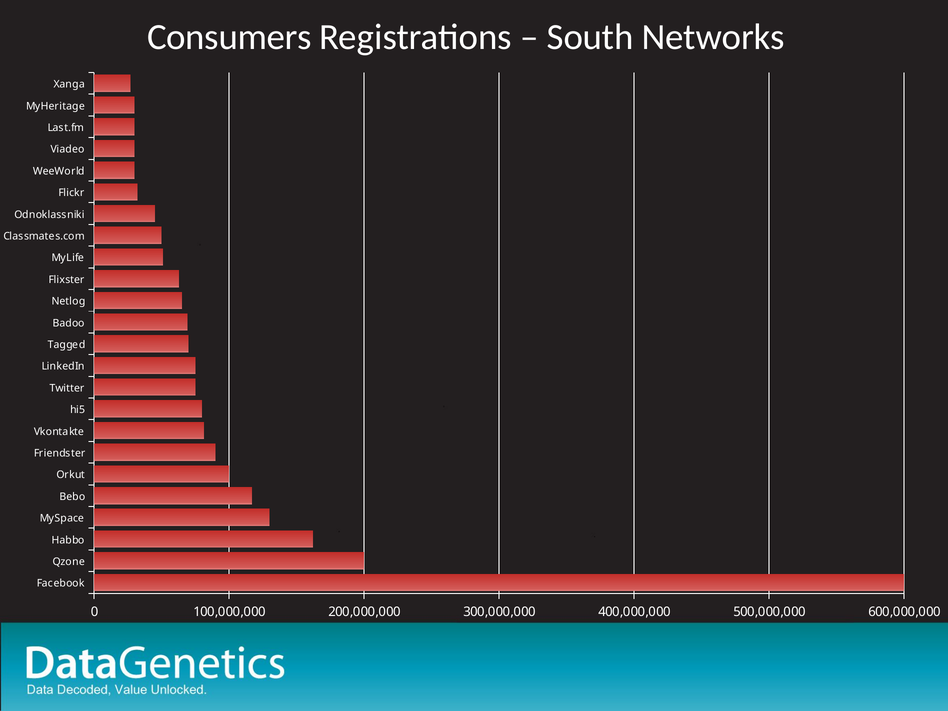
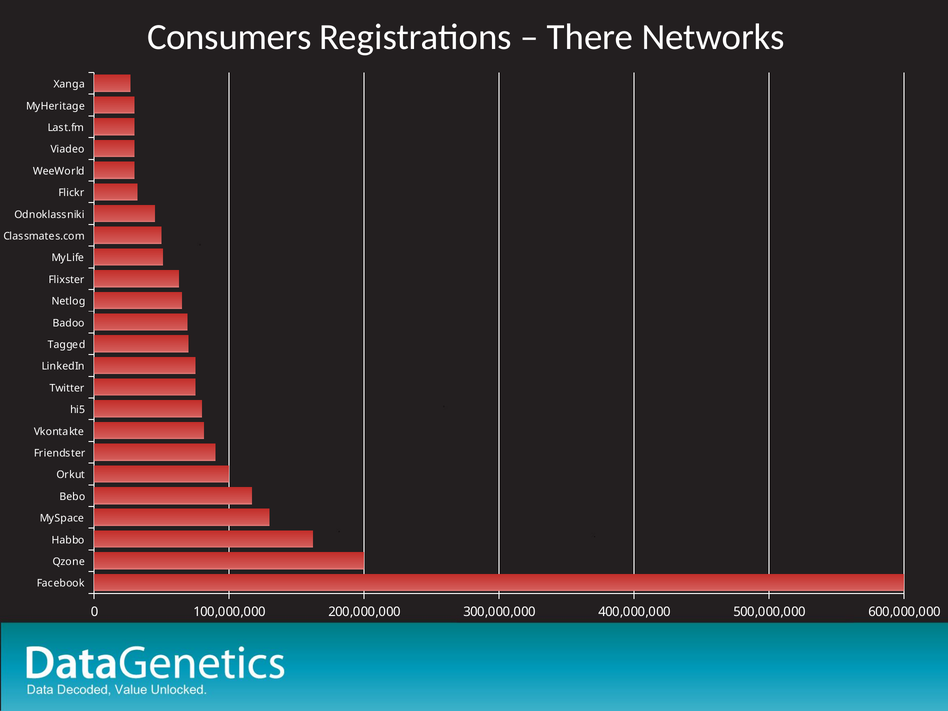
South: South -> There (590, 37)
